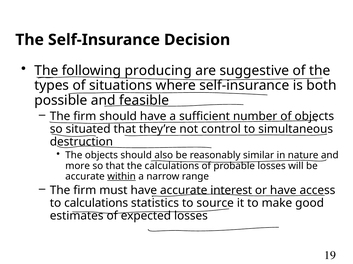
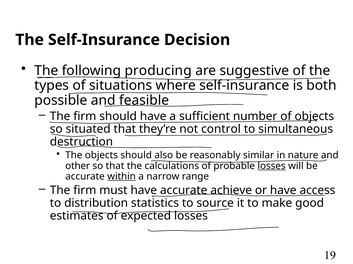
more: more -> other (78, 166)
losses underline: none -> present (272, 166)
interest: interest -> achieve (231, 191)
to calculations: calculations -> distribution (96, 204)
